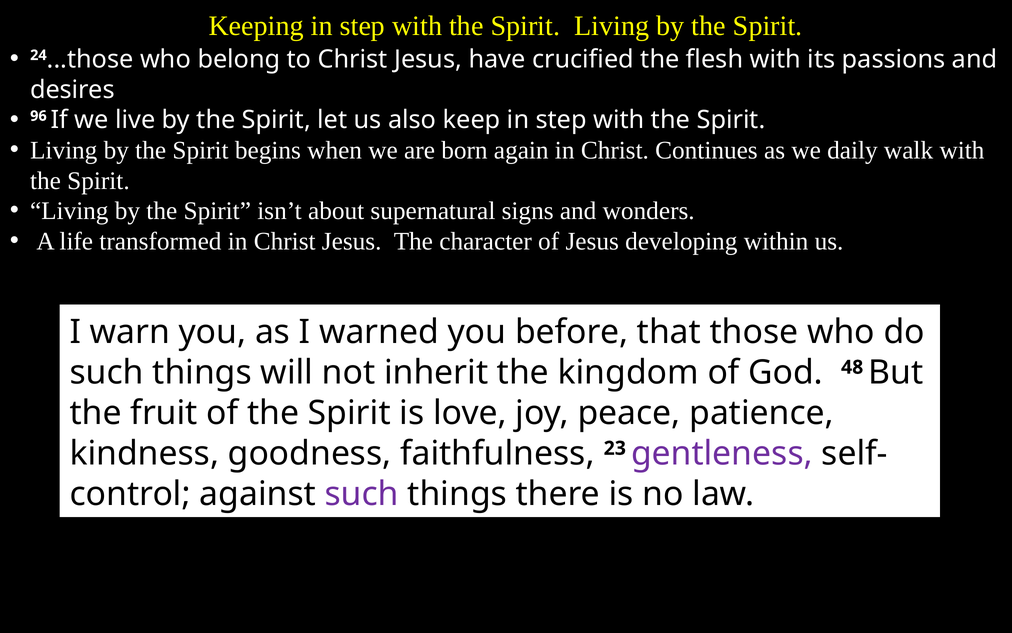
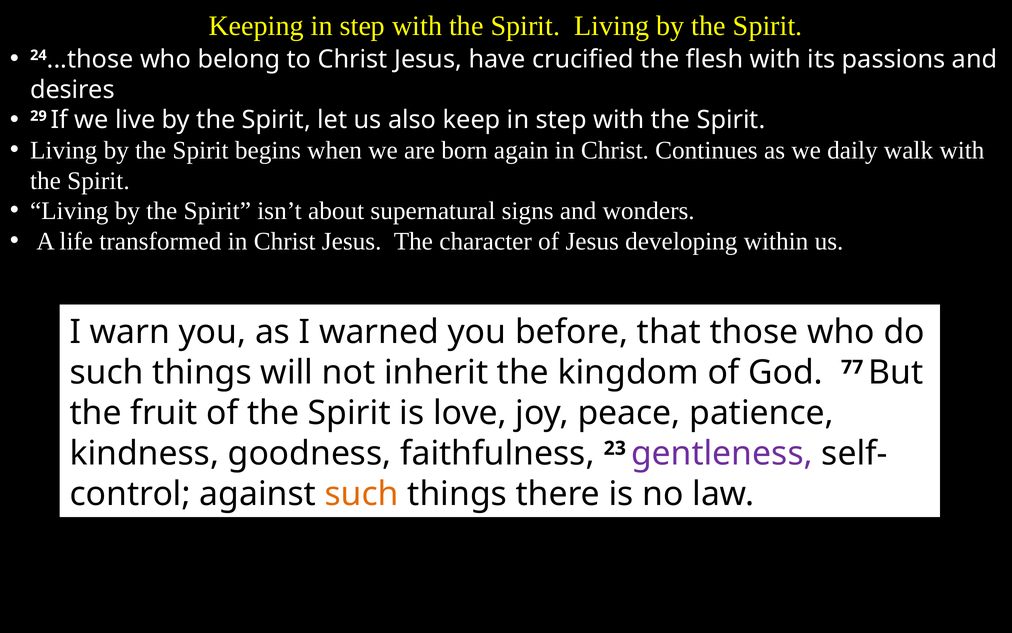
96: 96 -> 29 (38, 116)
48: 48 -> 77 (852, 367)
such colour: purple -> orange (362, 494)
